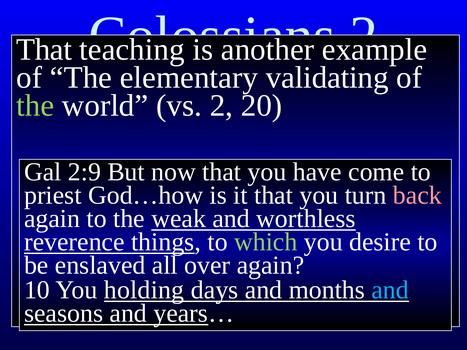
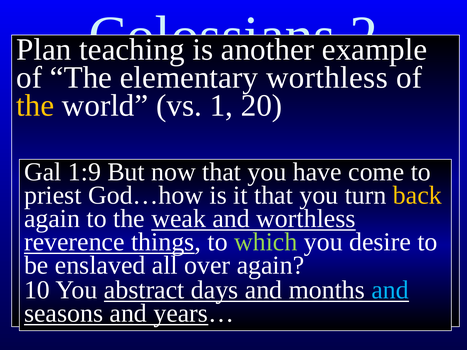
That: That -> Plan (44, 49)
elementary validating: validating -> worthless (327, 77)
the colour: light green -> yellow (35, 106)
vs 2: 2 -> 1 (221, 106)
2:9: 2:9 -> 1:9 (84, 172)
back colour: pink -> yellow (417, 195)
holding: holding -> abstract (144, 290)
